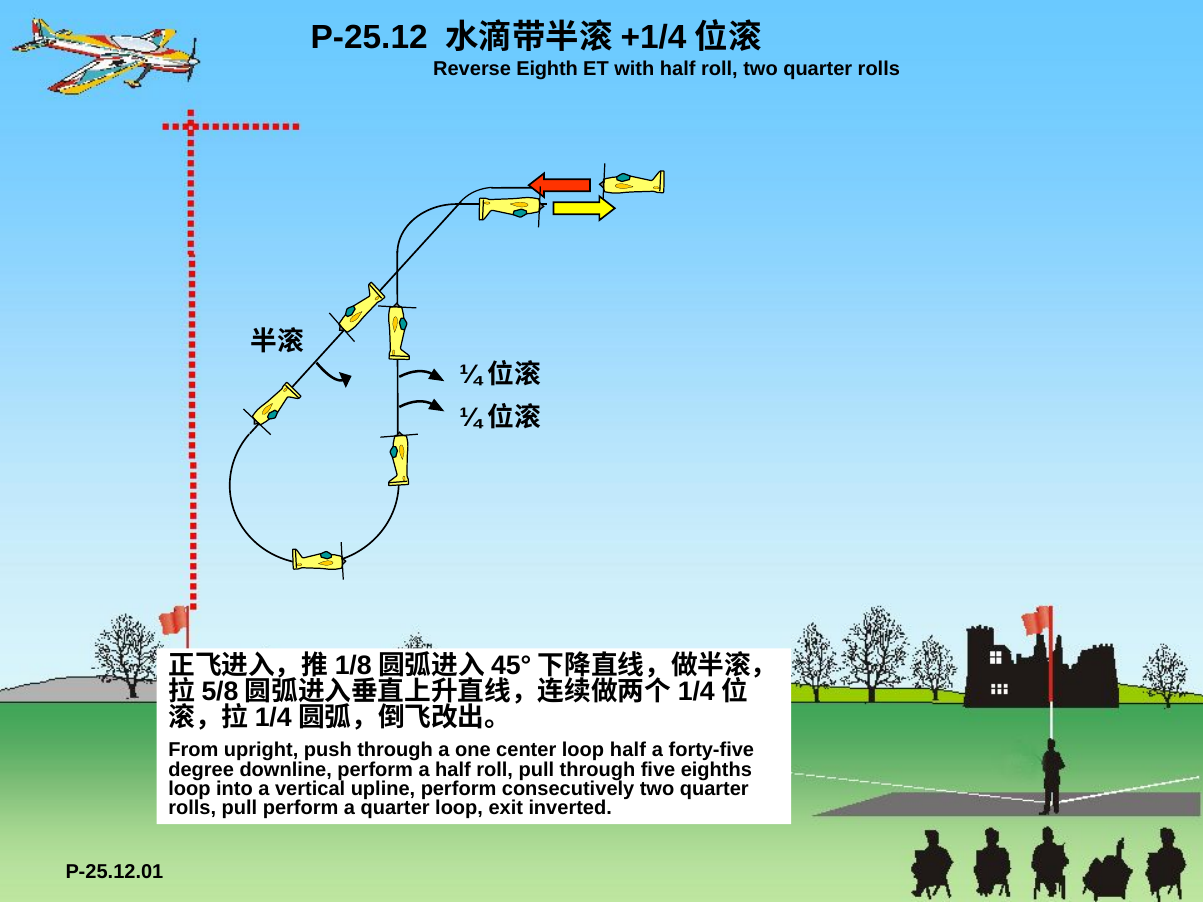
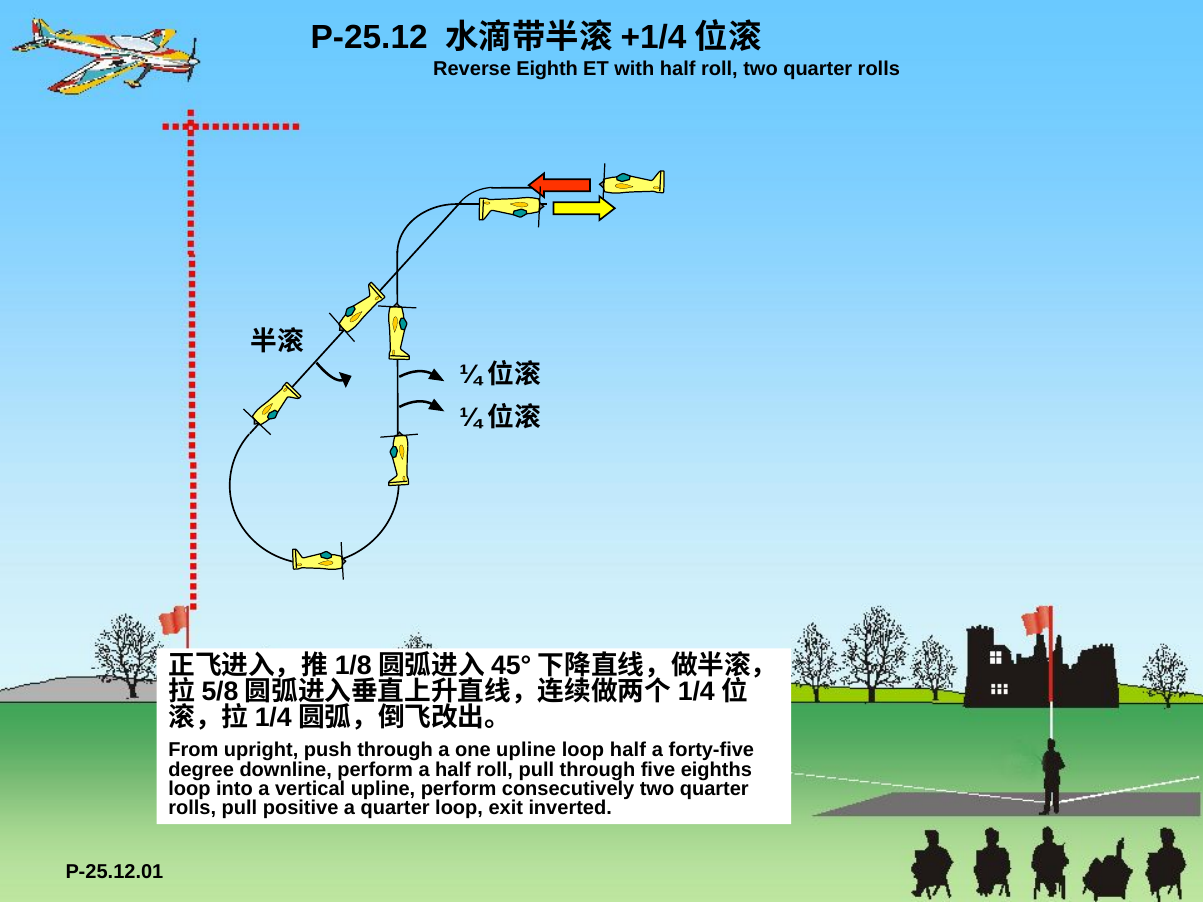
one center: center -> upline (526, 750)
pull perform: perform -> positive (301, 808)
